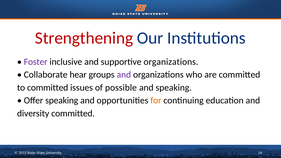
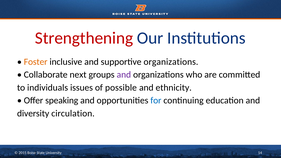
Foster colour: purple -> orange (36, 62)
hear: hear -> next (78, 75)
to committed: committed -> individuals (48, 88)
and speaking: speaking -> ethnicity (174, 88)
for colour: orange -> blue (156, 101)
diversity committed: committed -> circulation (73, 113)
